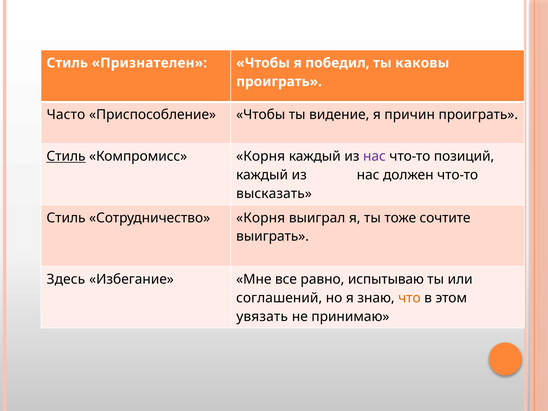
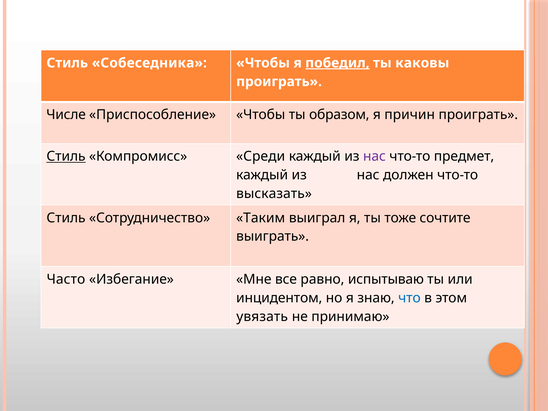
Признателен: Признателен -> Собеседника (149, 63)
победил underline: none -> present (337, 63)
Часто: Часто -> Числе (66, 115)
видение: видение -> образом (339, 115)
Компромисс Корня: Корня -> Среди (261, 156)
позиций: позиций -> предмет (464, 156)
Сотрудничество Корня: Корня -> Таким (261, 218)
Здесь: Здесь -> Часто (66, 279)
соглашений: соглашений -> инцидентом (279, 298)
что colour: orange -> blue (409, 298)
